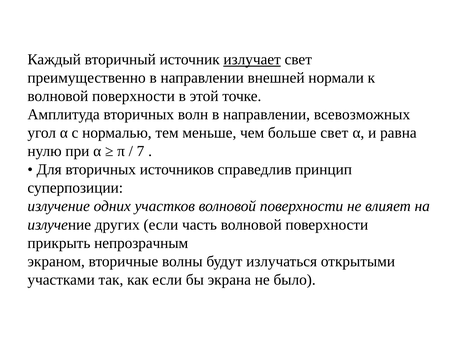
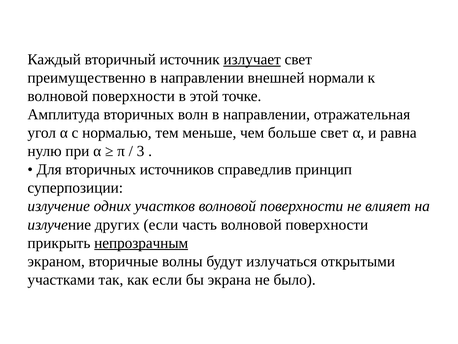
всевозможных: всевозможных -> отражательная (362, 114)
7: 7 -> 3 (141, 151)
непрозрачным underline: none -> present (141, 243)
